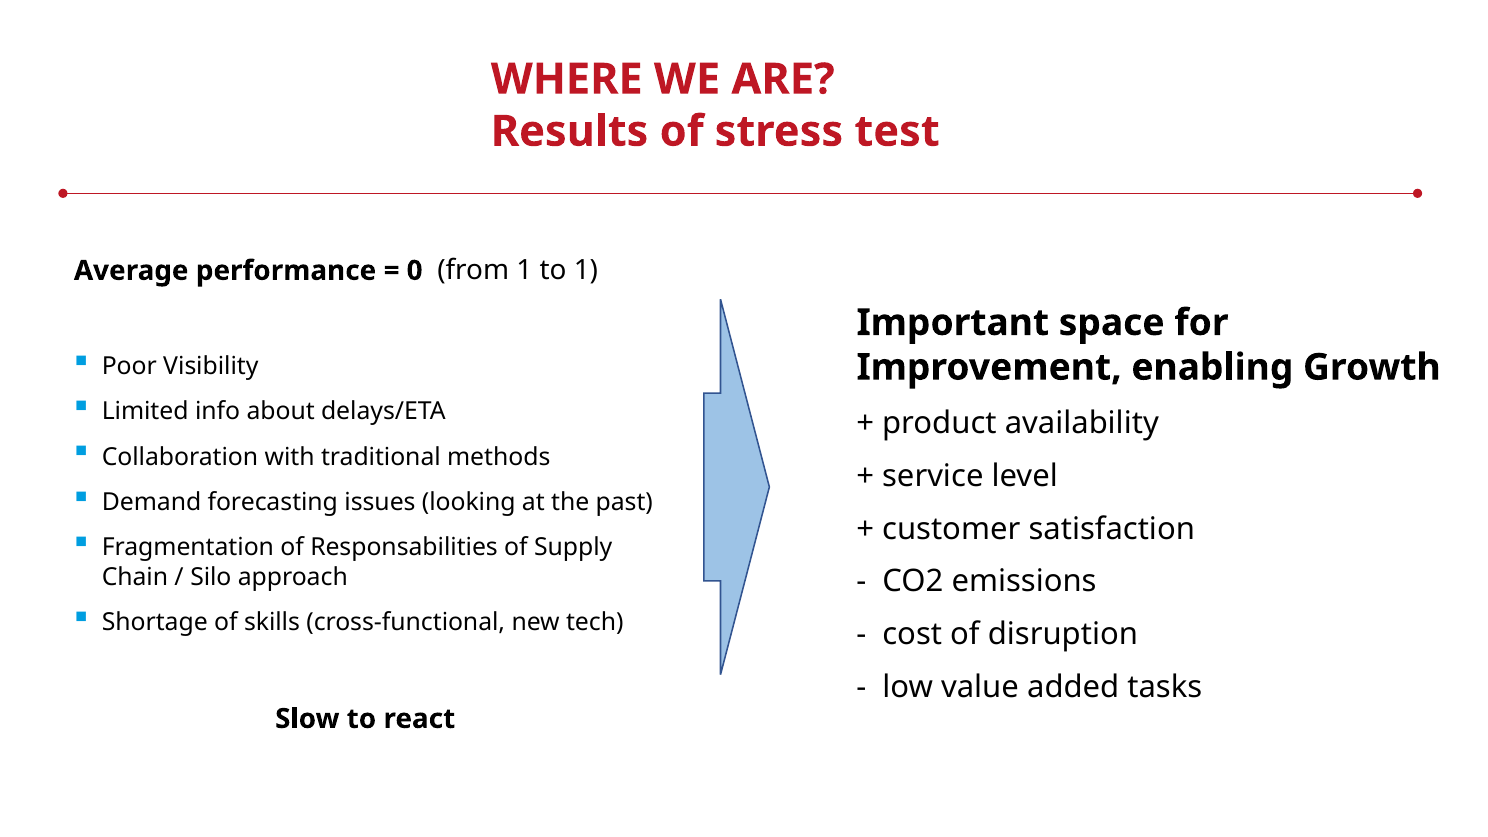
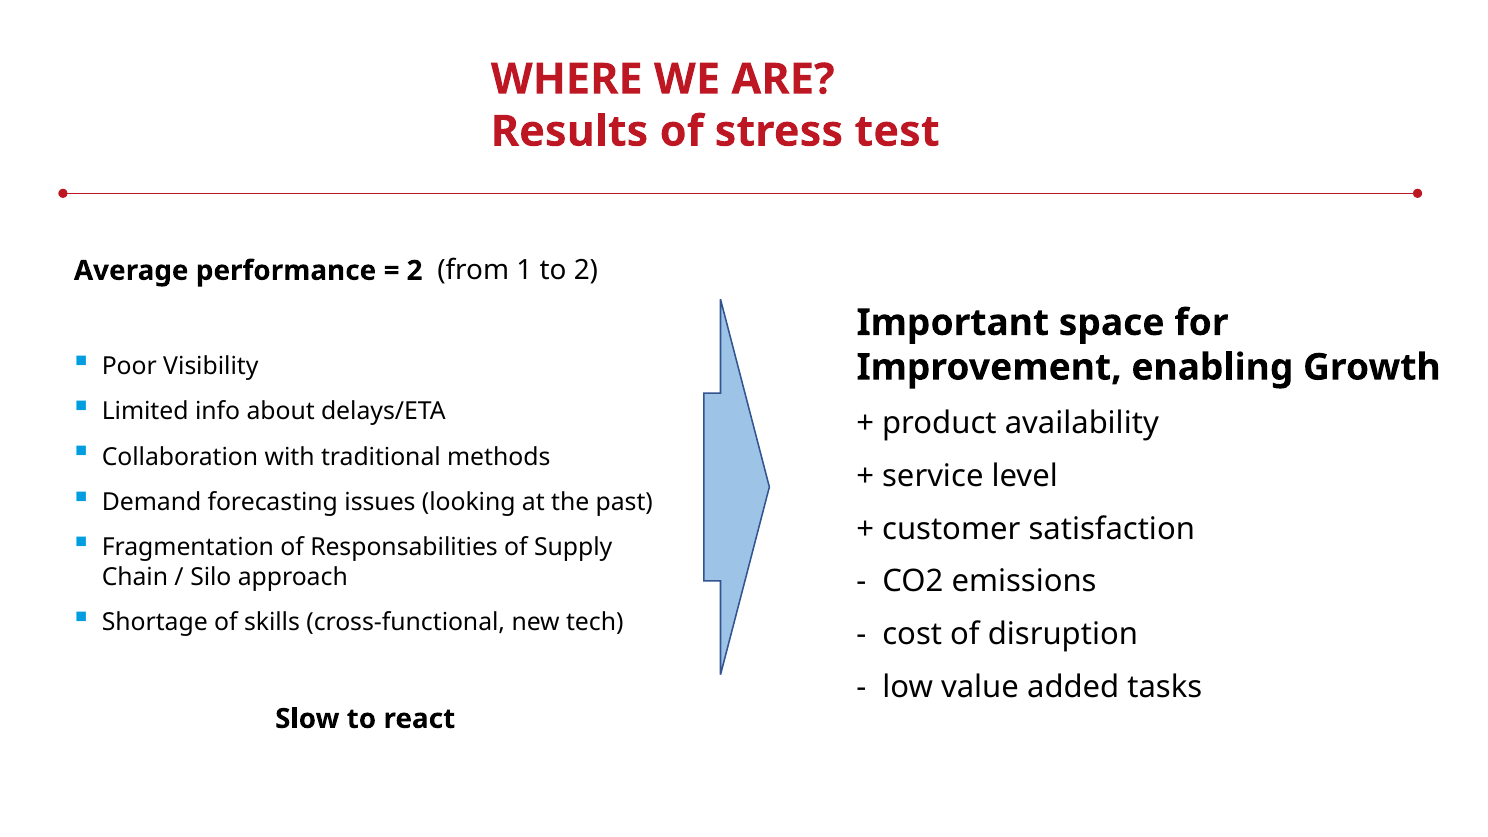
0: 0 -> 2 (415, 271)
to 1: 1 -> 2 (586, 271)
